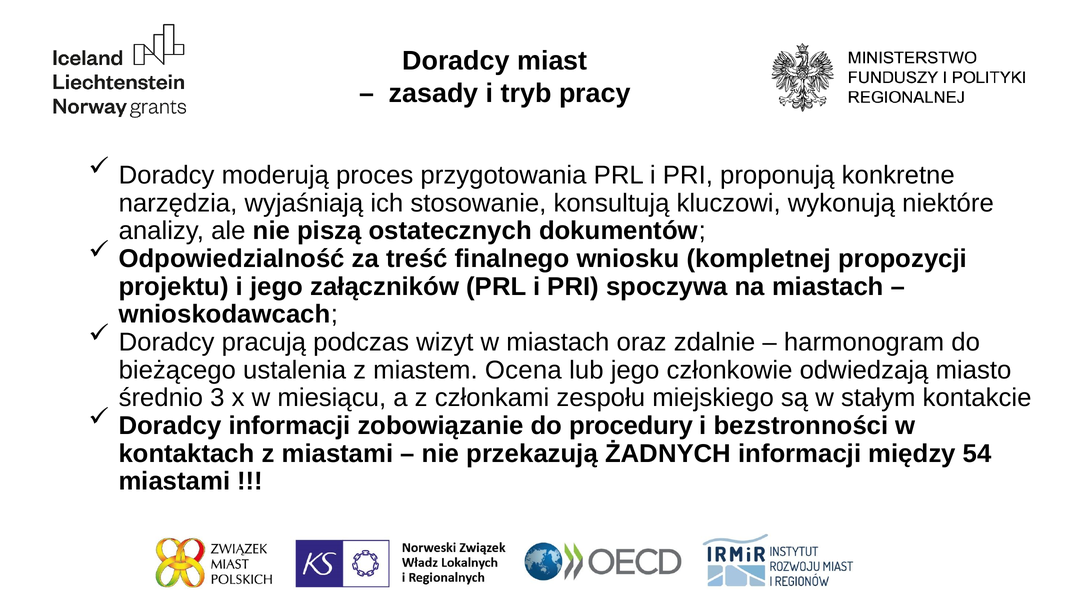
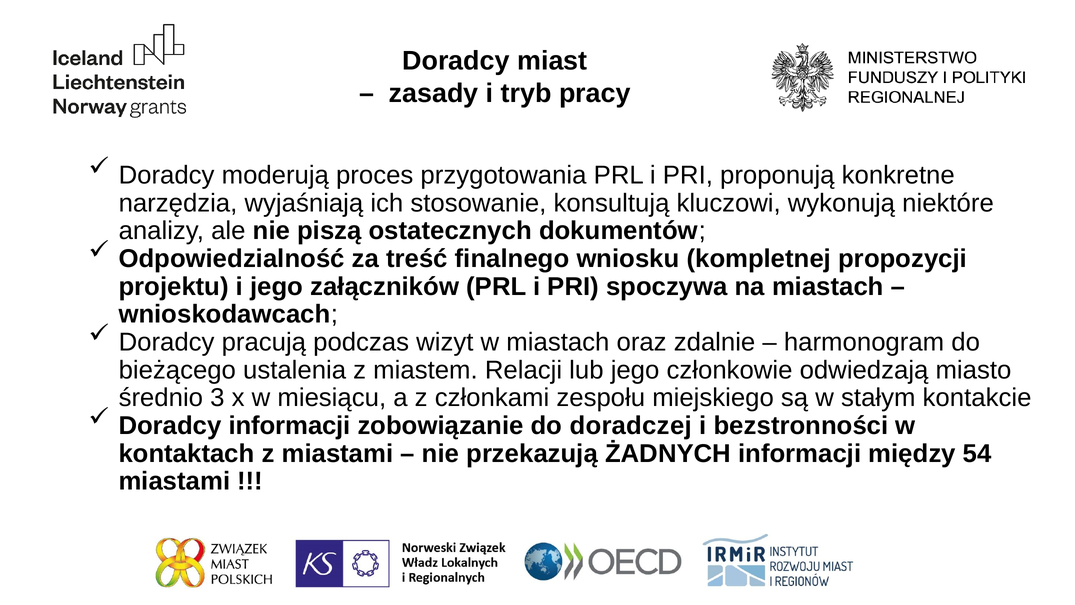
Ocena: Ocena -> Relacji (524, 370)
procedury: procedury -> doradczej (631, 426)
